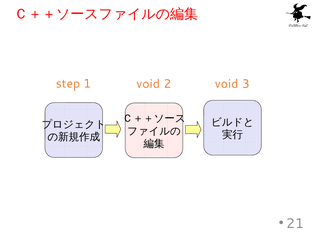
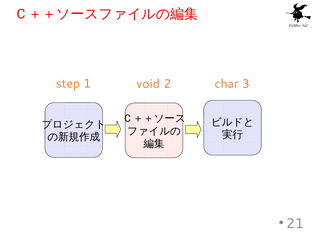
2 void: void -> char (227, 84)
